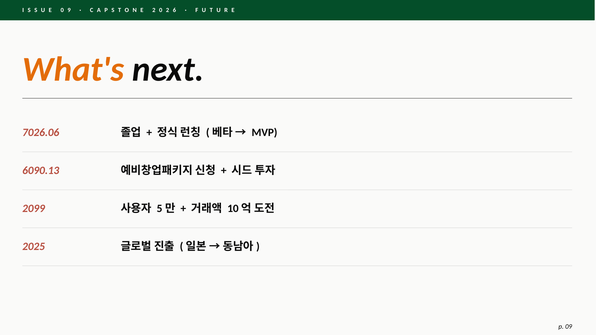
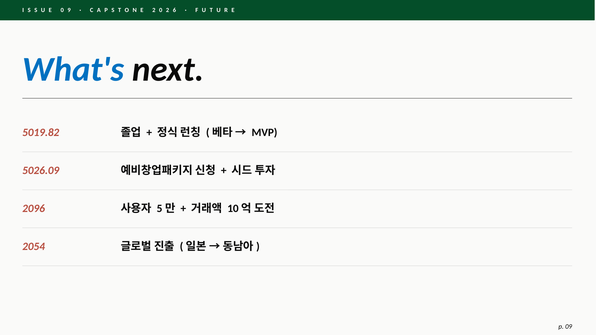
What's colour: orange -> blue (73, 69)
7026.06: 7026.06 -> 5019.82 (41, 133)
6090.13: 6090.13 -> 5026.09 (41, 171)
2099: 2099 -> 2096 (34, 209)
2025: 2025 -> 2054 (34, 247)
